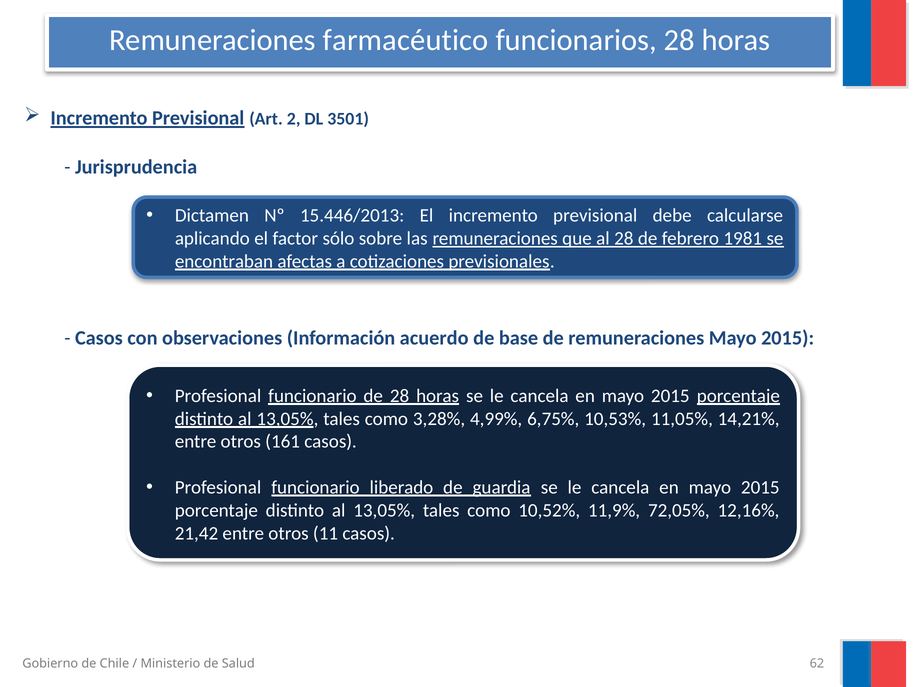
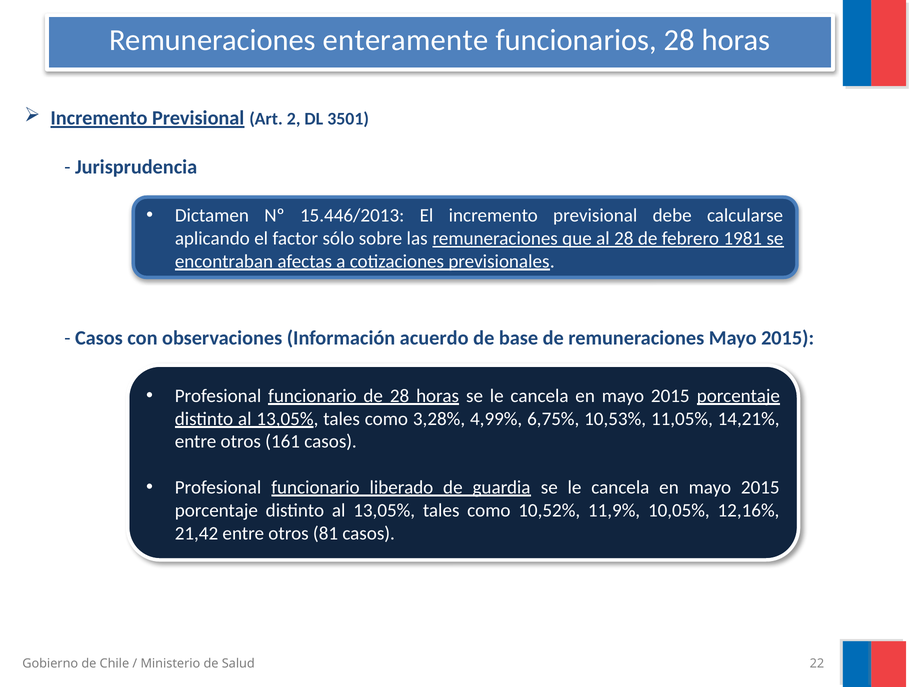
farmacéutico: farmacéutico -> enteramente (406, 40)
72,05%: 72,05% -> 10,05% (679, 510)
11: 11 -> 81 (326, 533)
62: 62 -> 22 (817, 664)
